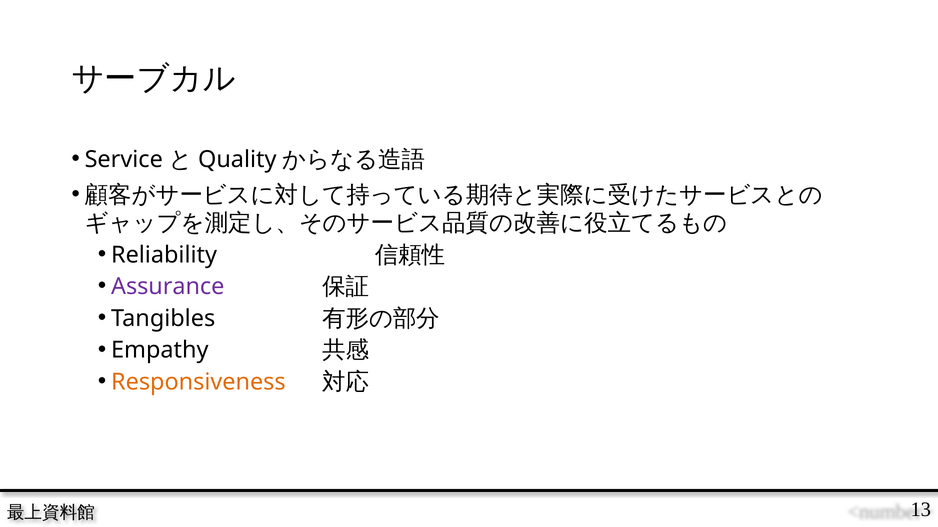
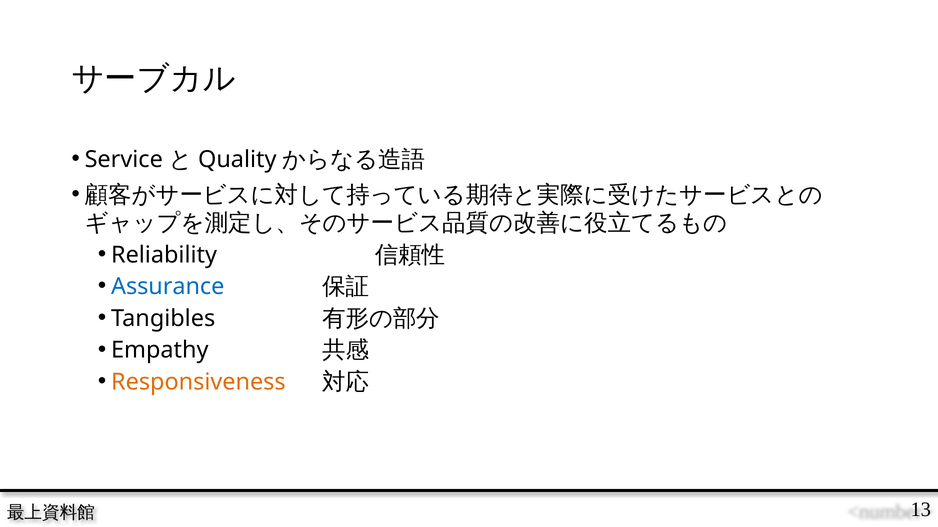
Assurance colour: purple -> blue (168, 287)
